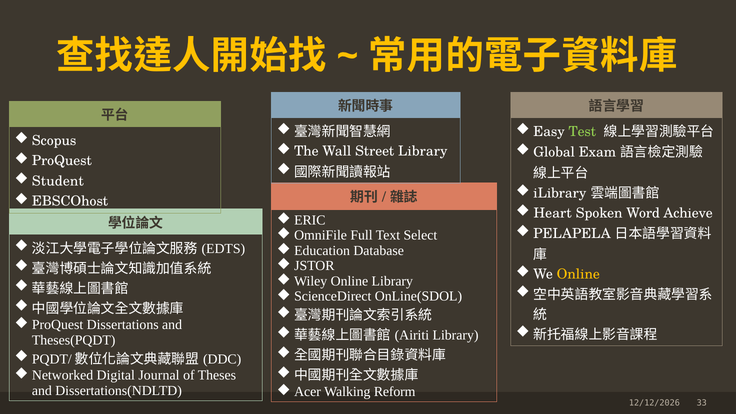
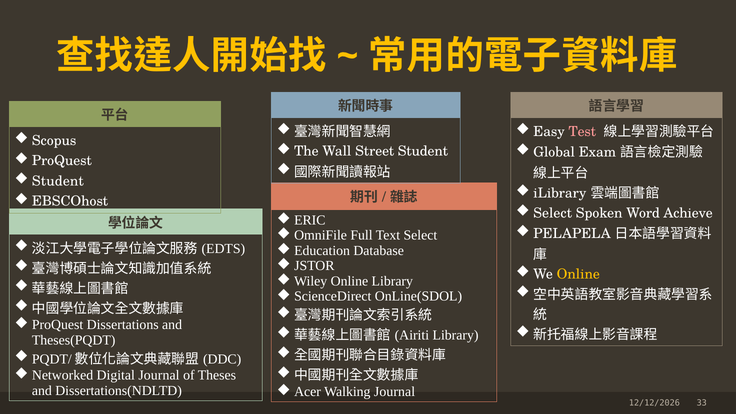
Test colour: light green -> pink (582, 132)
Street Library: Library -> Student (423, 151)
Heart: Heart -> Select (553, 213)
Walking Reform: Reform -> Journal (395, 392)
